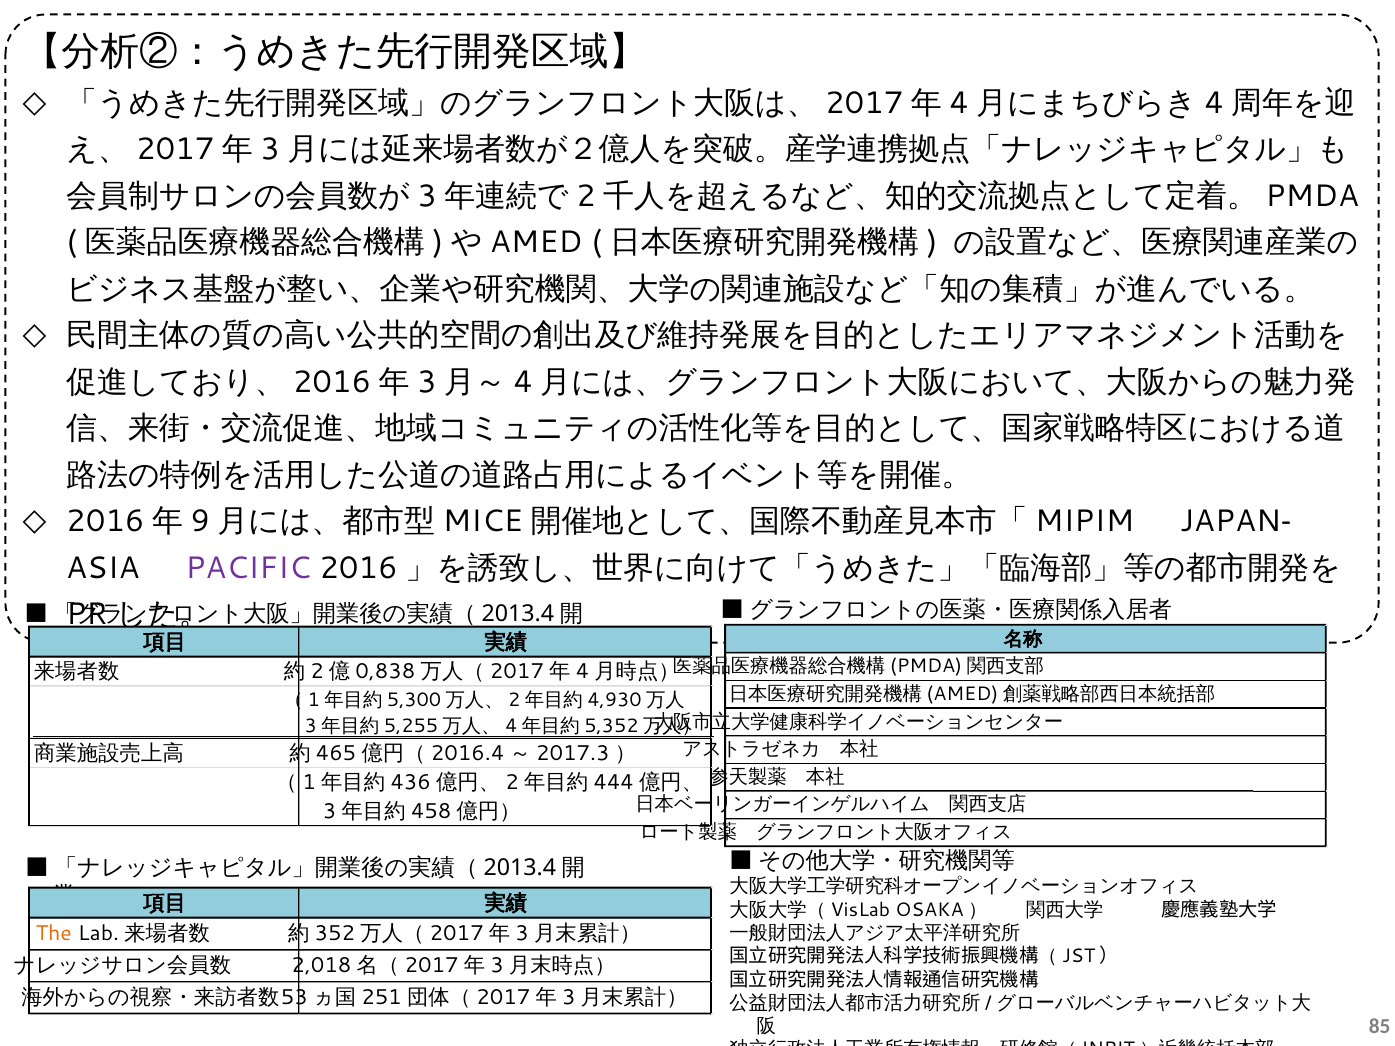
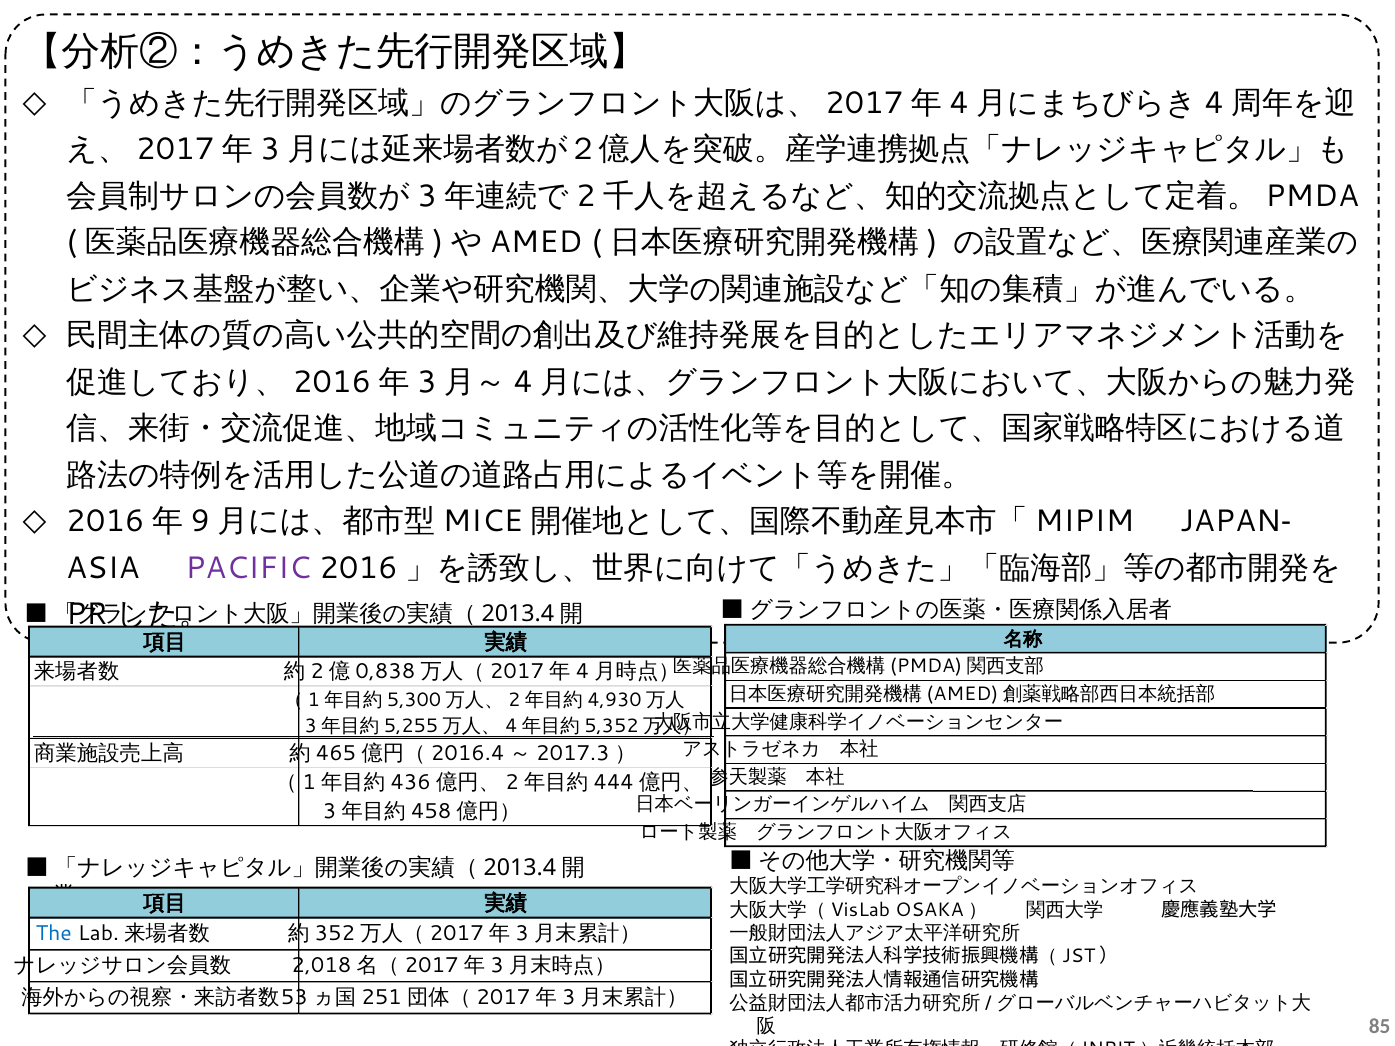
The colour: orange -> blue (54, 934)
